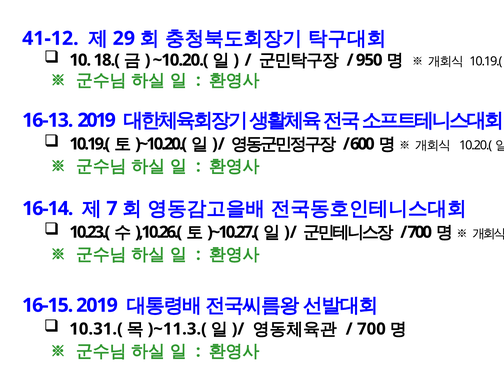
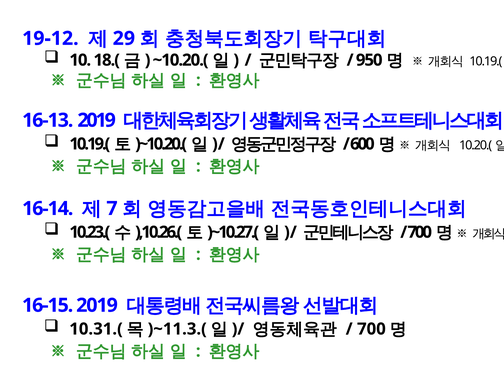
41-12: 41-12 -> 19-12 (50, 38)
